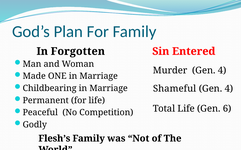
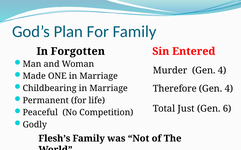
Shameful: Shameful -> Therefore (175, 89)
Total Life: Life -> Just (186, 109)
